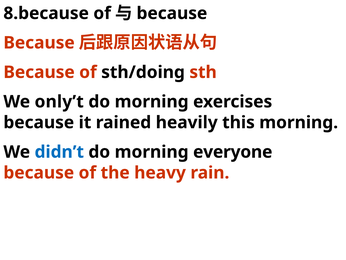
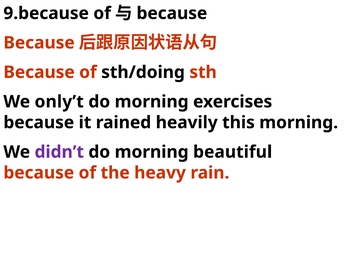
8.because: 8.because -> 9.because (46, 13)
didn’t colour: blue -> purple (59, 152)
everyone: everyone -> beautiful (233, 152)
